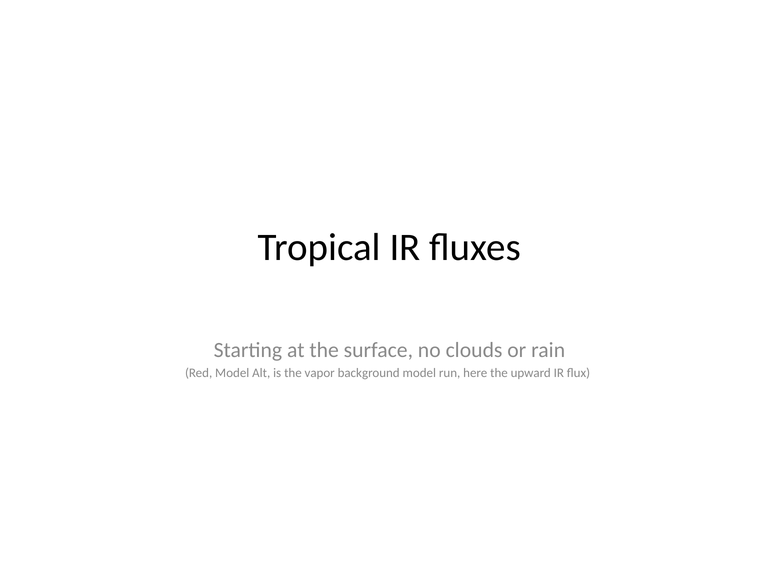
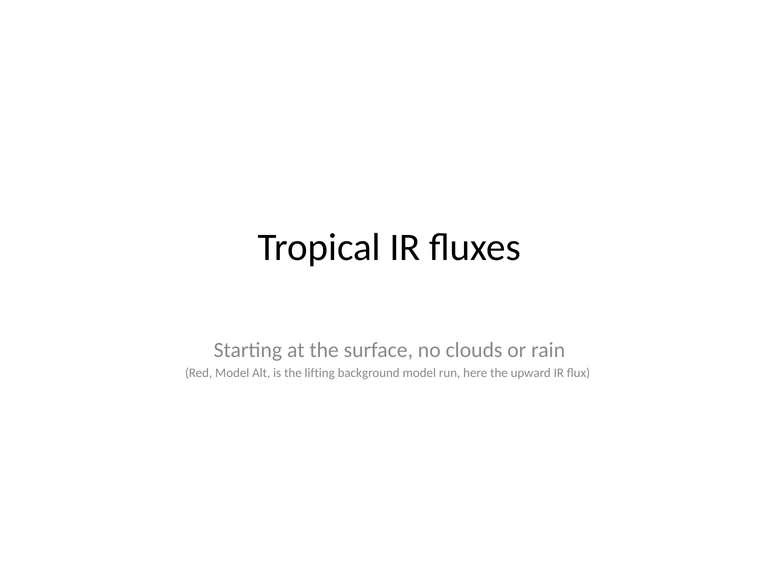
vapor: vapor -> lifting (320, 372)
